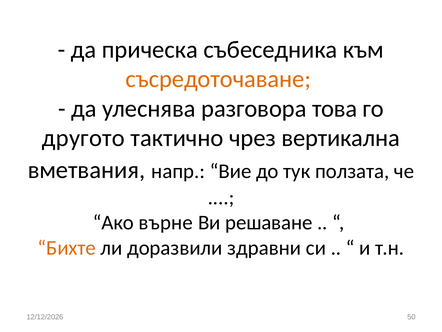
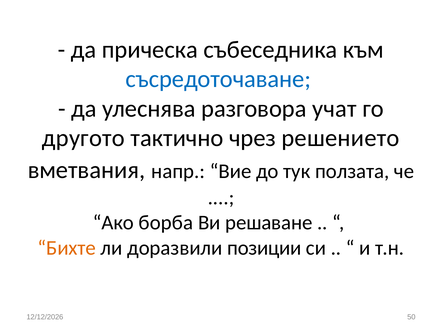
съсредоточаване colour: orange -> blue (218, 79)
това: това -> учат (334, 108)
вертикална: вертикална -> решението (340, 138)
върне: върне -> борба (166, 222)
здравни: здравни -> позиции (264, 247)
